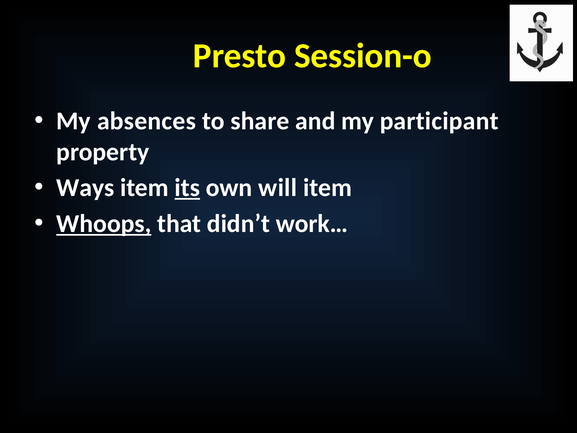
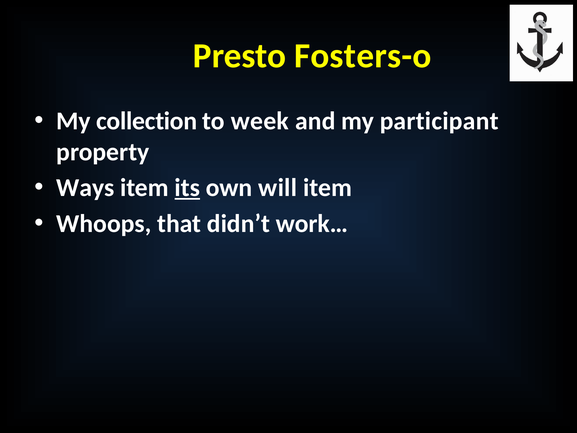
Session-o: Session-o -> Fosters-o (363, 56)
absences: absences -> collection (147, 121)
share: share -> week (260, 121)
Whoops underline: present -> none (104, 224)
